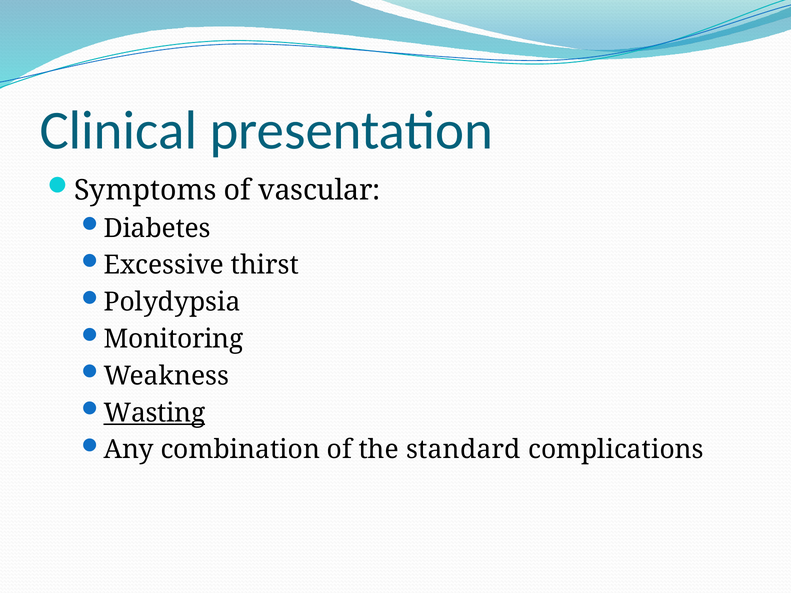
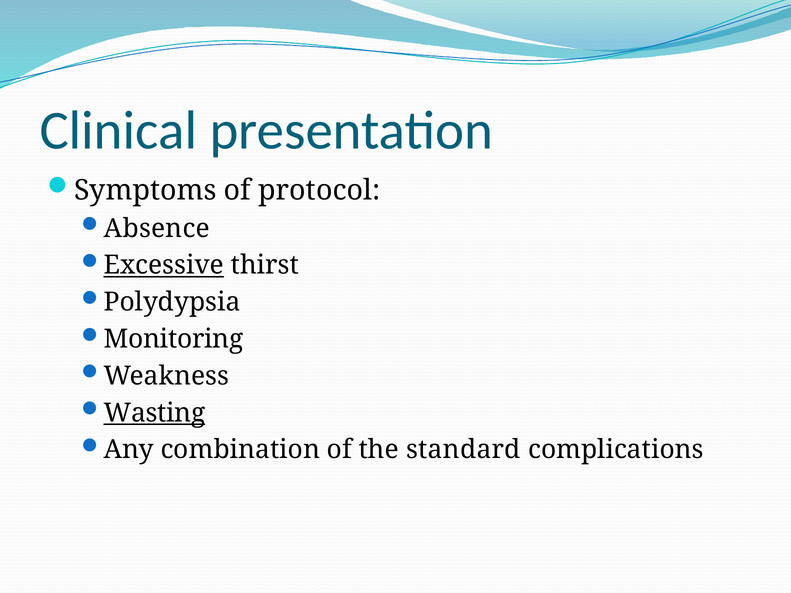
vascular: vascular -> protocol (319, 190)
Diabetes: Diabetes -> Absence (157, 229)
Excessive underline: none -> present (164, 265)
